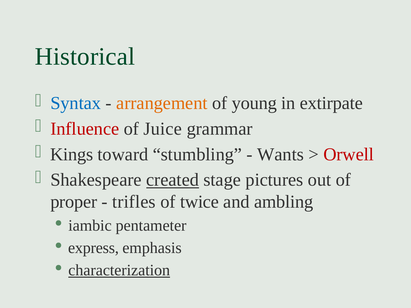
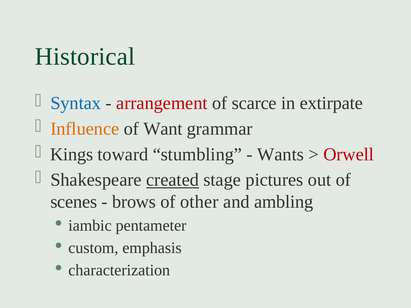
arrangement colour: orange -> red (162, 103)
young: young -> scarce (254, 103)
Influence colour: red -> orange (85, 129)
Juice: Juice -> Want (163, 129)
proper: proper -> scenes (74, 202)
trifles: trifles -> brows (134, 202)
twice: twice -> other (199, 202)
express: express -> custom (93, 248)
characterization underline: present -> none (119, 270)
